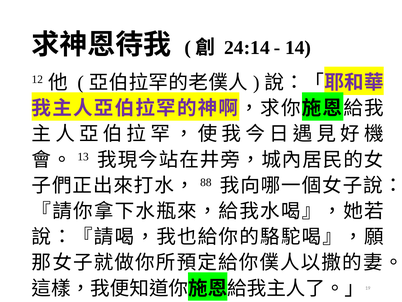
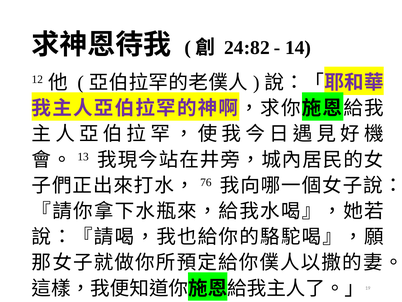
24:14: 24:14 -> 24:82 (247, 48)
88: 88 -> 76 (206, 182)
